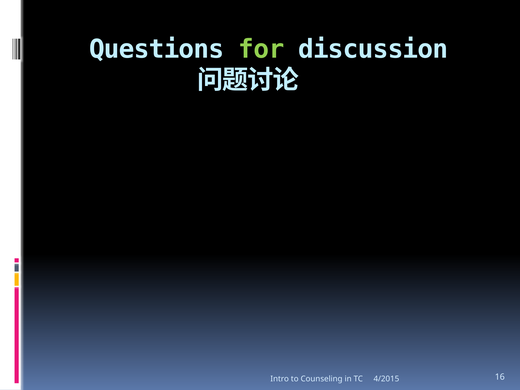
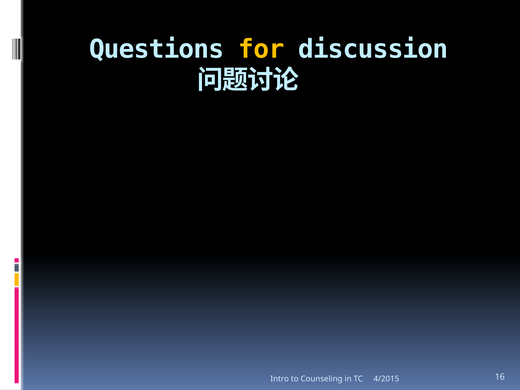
for colour: light green -> yellow (261, 49)
